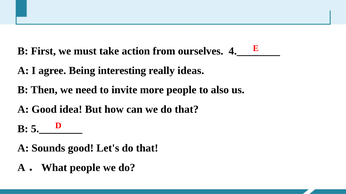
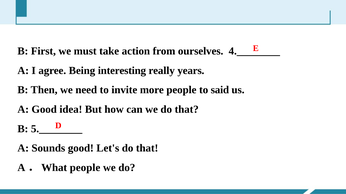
ideas: ideas -> years (191, 71)
also: also -> said (220, 90)
